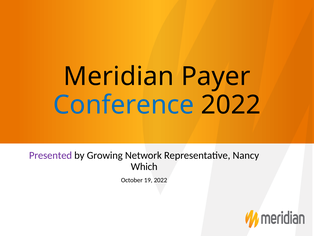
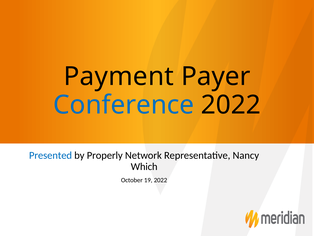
Meridian: Meridian -> Payment (119, 76)
Presented colour: purple -> blue (51, 155)
Growing: Growing -> Properly (105, 155)
